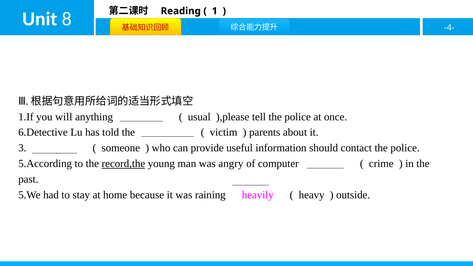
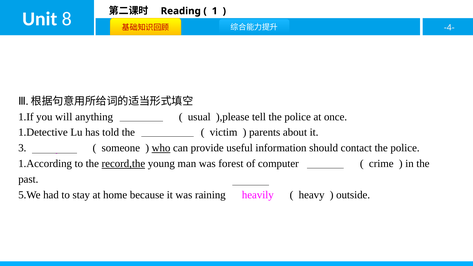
6.Detective: 6.Detective -> 1.Detective (43, 132)
who underline: none -> present (161, 148)
5.According: 5.According -> 1.According (45, 164)
angry: angry -> forest (231, 164)
